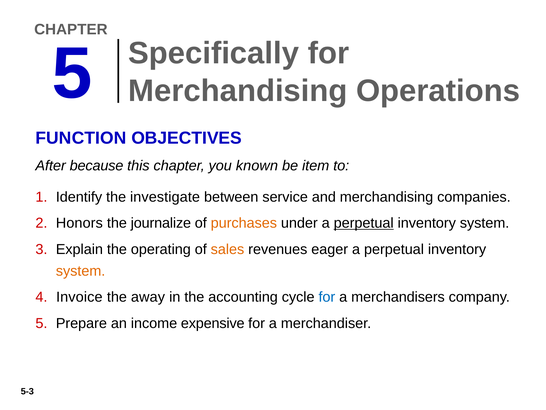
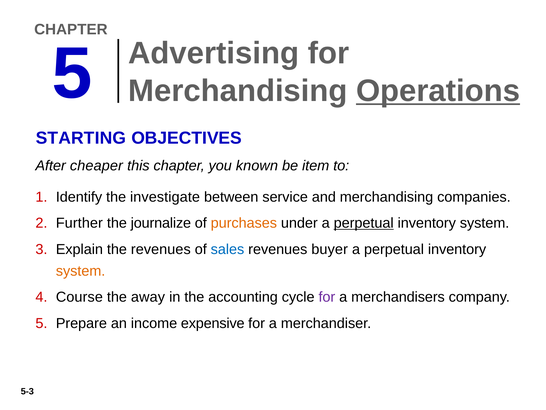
Specifically: Specifically -> Advertising (214, 53)
Operations underline: none -> present (438, 91)
FUNCTION: FUNCTION -> STARTING (81, 138)
because: because -> cheaper (96, 166)
Honors: Honors -> Further (79, 223)
the operating: operating -> revenues (161, 249)
sales colour: orange -> blue (227, 249)
eager: eager -> buyer (330, 249)
Invoice: Invoice -> Course (79, 297)
for colour: blue -> purple (327, 297)
